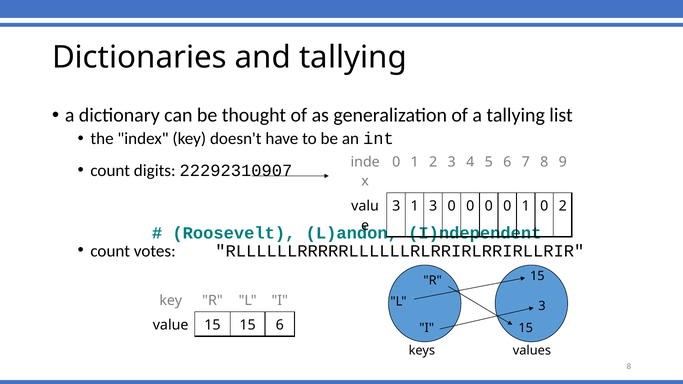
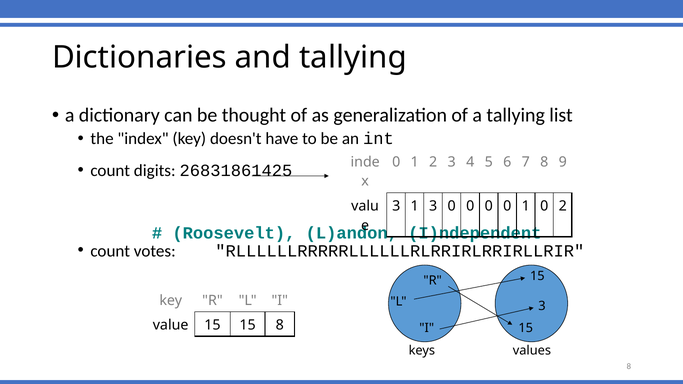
22292310907: 22292310907 -> 26831861425 (236, 171)
15 6: 6 -> 8 (280, 325)
